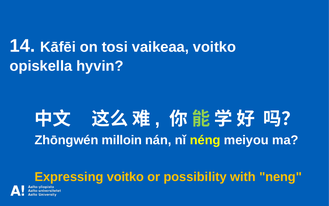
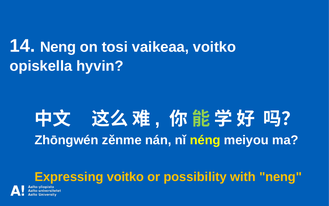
14 Kāfēi: Kāfēi -> Neng (58, 47)
milloin: milloin -> zěnme (122, 140)
